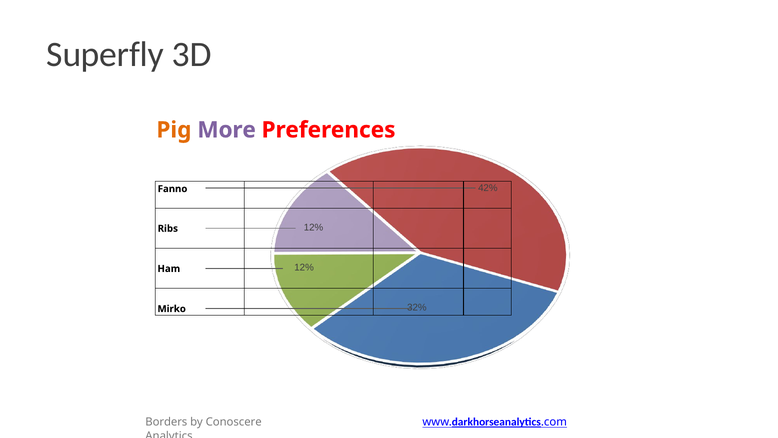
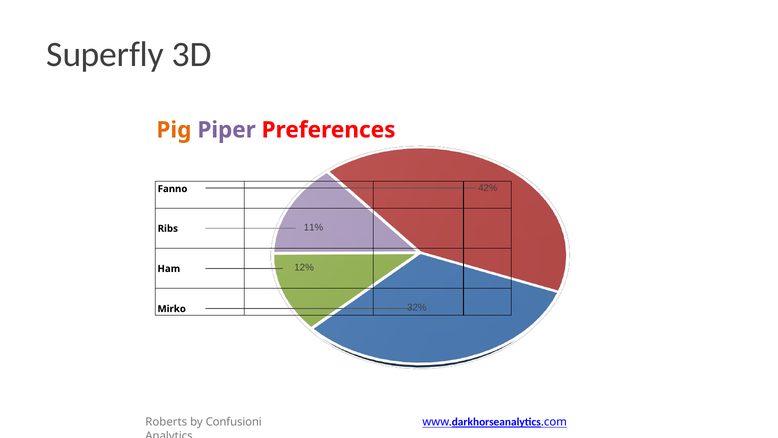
More: More -> Piper (227, 130)
Ribs 12%: 12% -> 11% (314, 227)
Borders: Borders -> Roberts (166, 422)
Conoscere: Conoscere -> Confusioni (234, 422)
